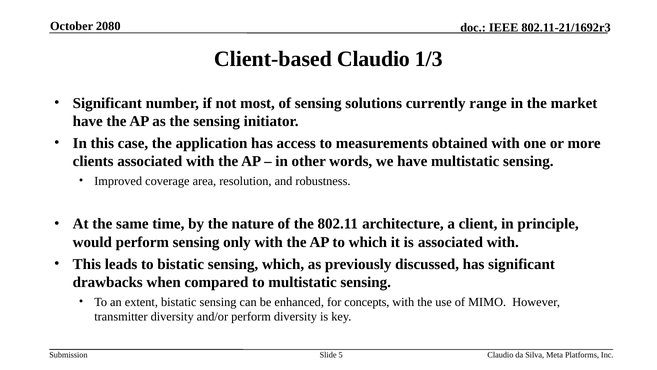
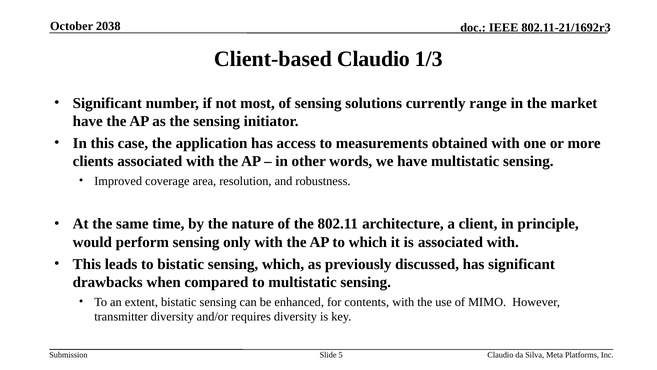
2080: 2080 -> 2038 (108, 26)
concepts: concepts -> contents (367, 302)
and/or perform: perform -> requires (251, 316)
